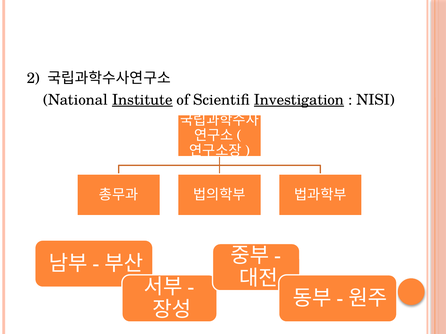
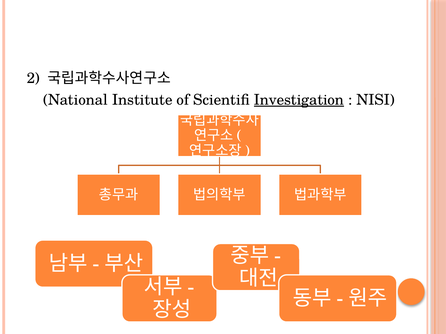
Institute underline: present -> none (142, 100)
